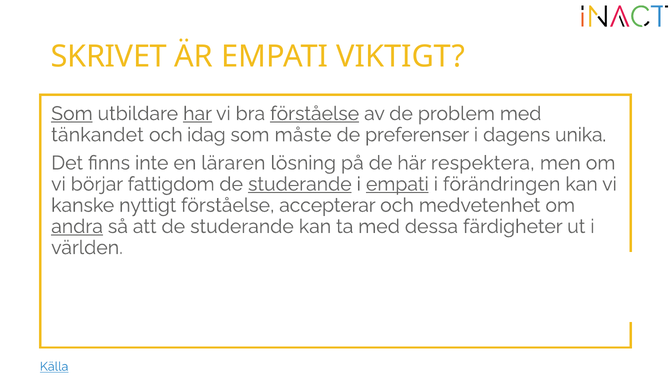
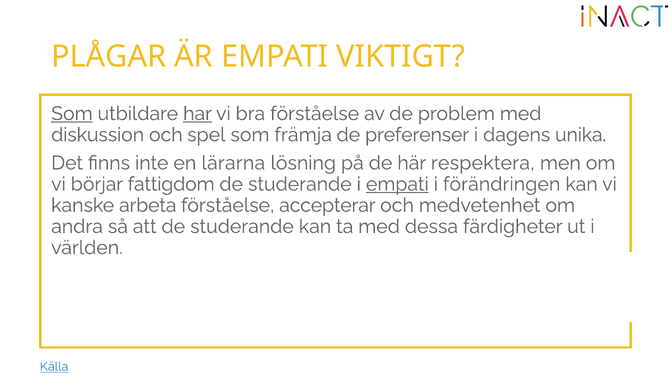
SKRIVET: SKRIVET -> PLÅGAR (109, 56)
förståelse underline: present -> none (315, 113)
tänkandet: tänkandet -> diskussion (98, 135)
idag: idag -> spel (206, 135)
måste: måste -> främja (303, 135)
läraren: läraren -> lärarna (233, 163)
studerande underline: present -> none (300, 184)
nyttigt: nyttigt -> arbeta (148, 205)
andra underline: present -> none (77, 226)
